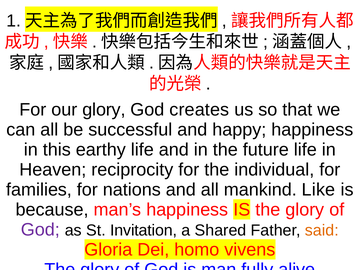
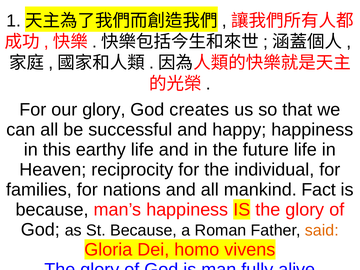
Like: Like -> Fact (319, 190)
God colour: purple -> black (40, 230)
St Invitation: Invitation -> Because (144, 230)
Shared: Shared -> Roman (220, 230)
